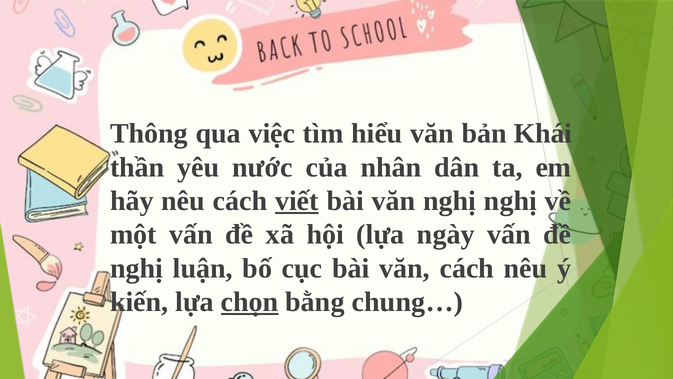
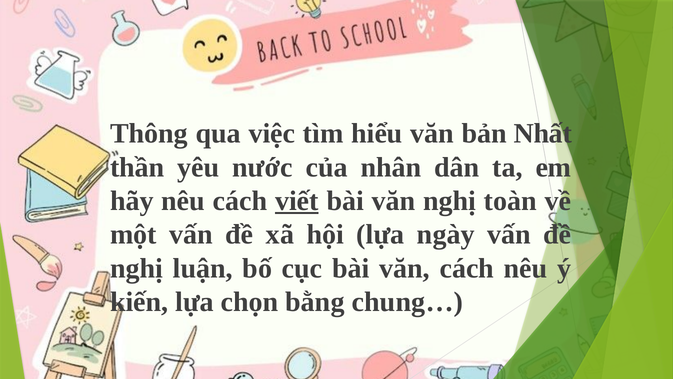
Khái: Khái -> Nhất (543, 133)
nghị nghị: nghị -> toàn (510, 201)
chọn underline: present -> none (250, 302)
